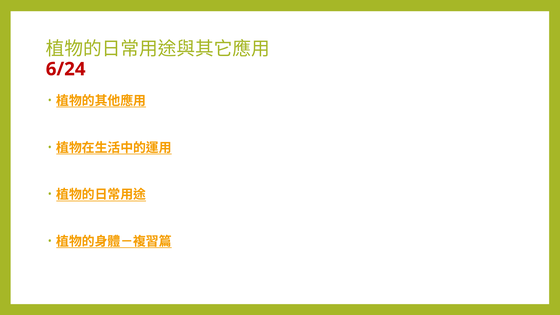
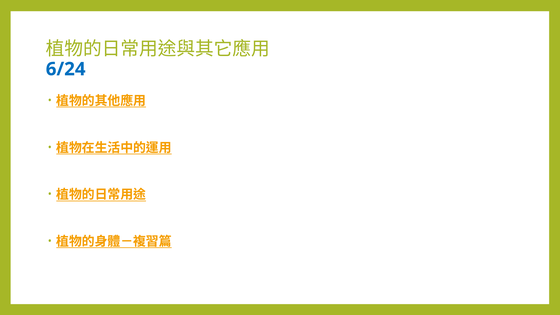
6/24 colour: red -> blue (66, 69)
